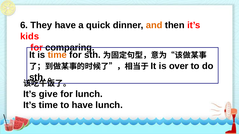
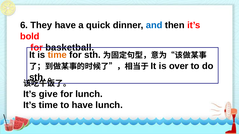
and colour: orange -> blue (154, 25)
kids: kids -> bold (30, 36)
comparing: comparing -> basketball (70, 48)
